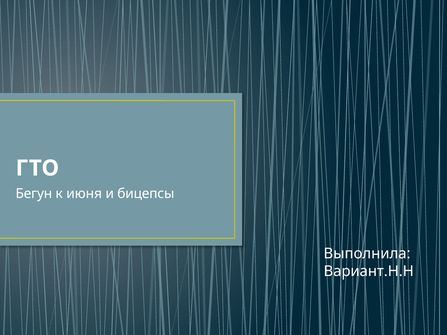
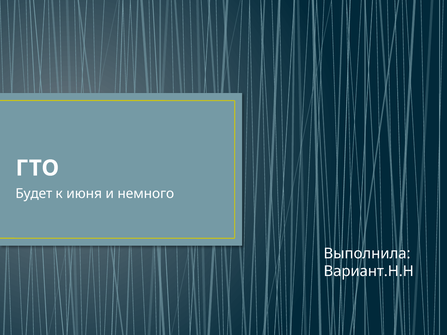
Бегун: Бегун -> Будет (34, 194)
бицепсы: бицепсы -> немного (146, 194)
